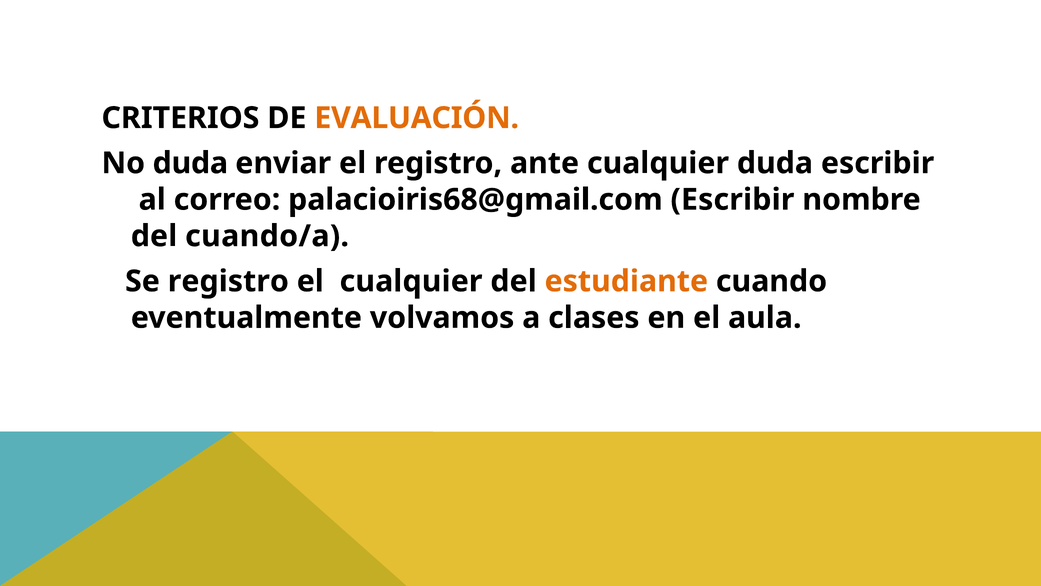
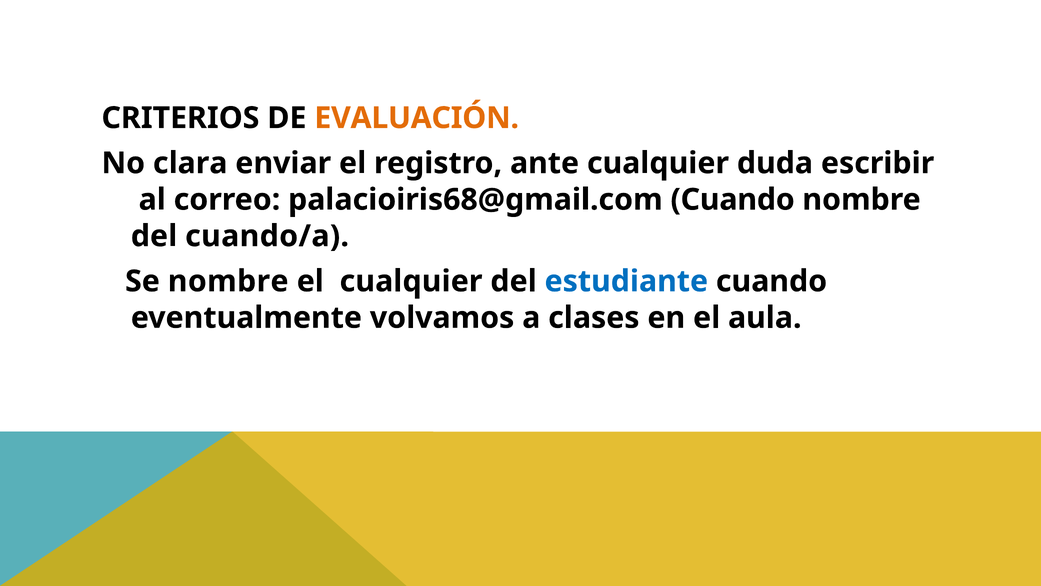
No duda: duda -> clara (190, 163)
palacioiris68@gmail.com Escribir: Escribir -> Cuando (733, 200)
Se registro: registro -> nombre (228, 281)
estudiante colour: orange -> blue (626, 281)
